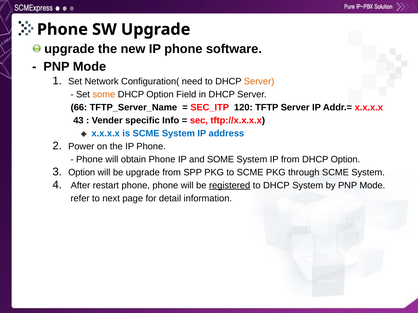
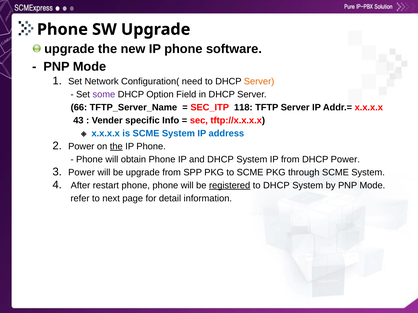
some colour: orange -> purple (104, 95)
120: 120 -> 118 (243, 108)
the underline: none -> present (116, 147)
and SOME: SOME -> DHCP (220, 160)
from DHCP Option: Option -> Power (345, 160)
Option: Option -> Power (82, 173)
